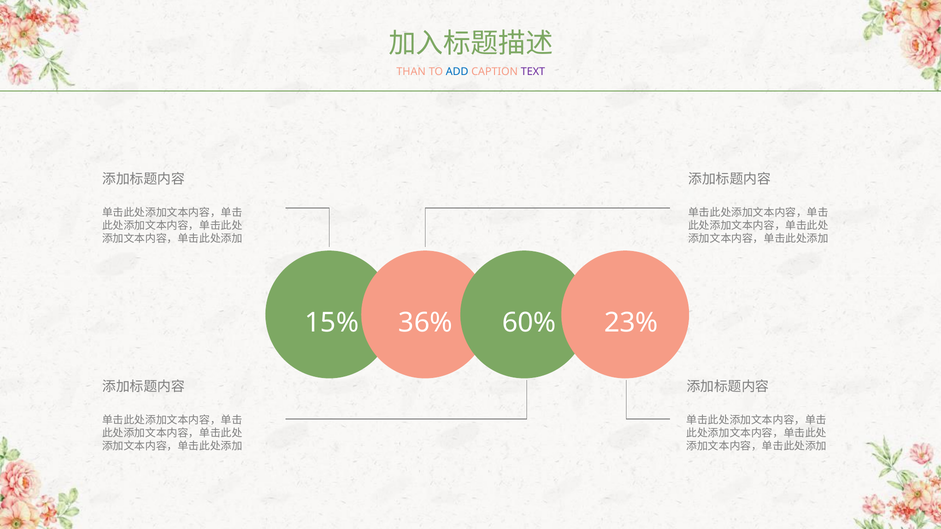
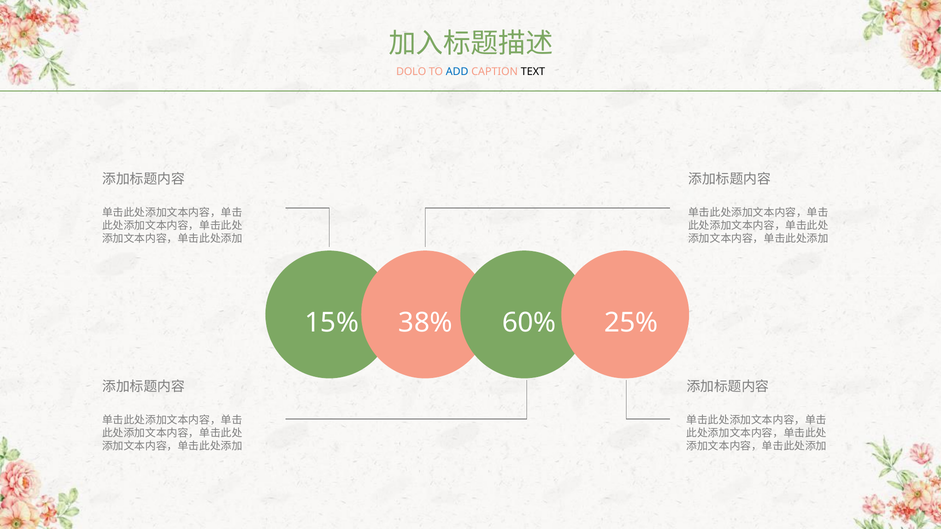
THAN: THAN -> DOLO (411, 72)
TEXT colour: purple -> black (533, 72)
36%: 36% -> 38% (425, 323)
23%: 23% -> 25% (631, 323)
